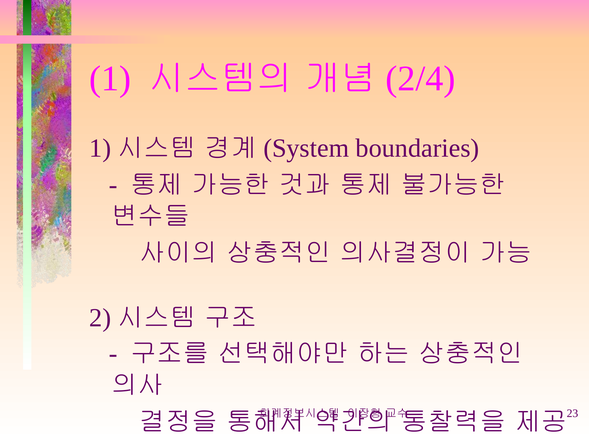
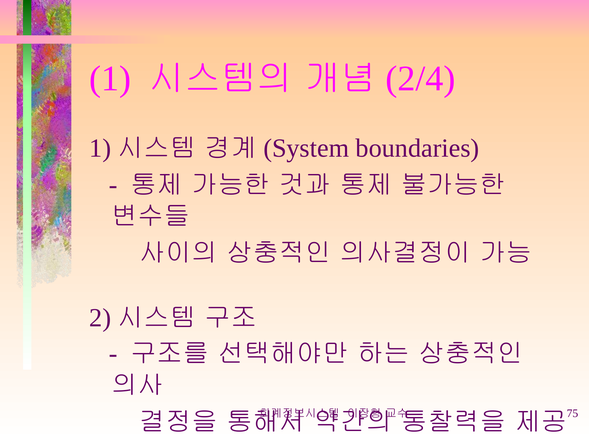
23: 23 -> 75 (572, 413)
